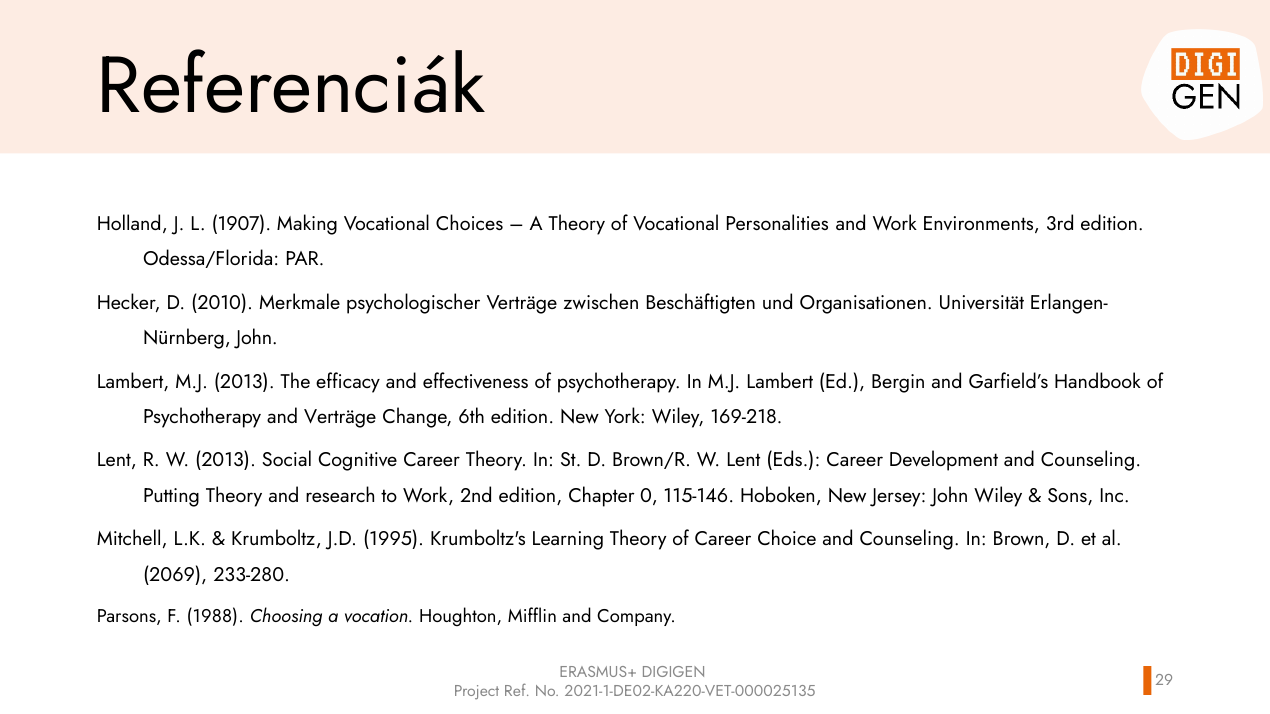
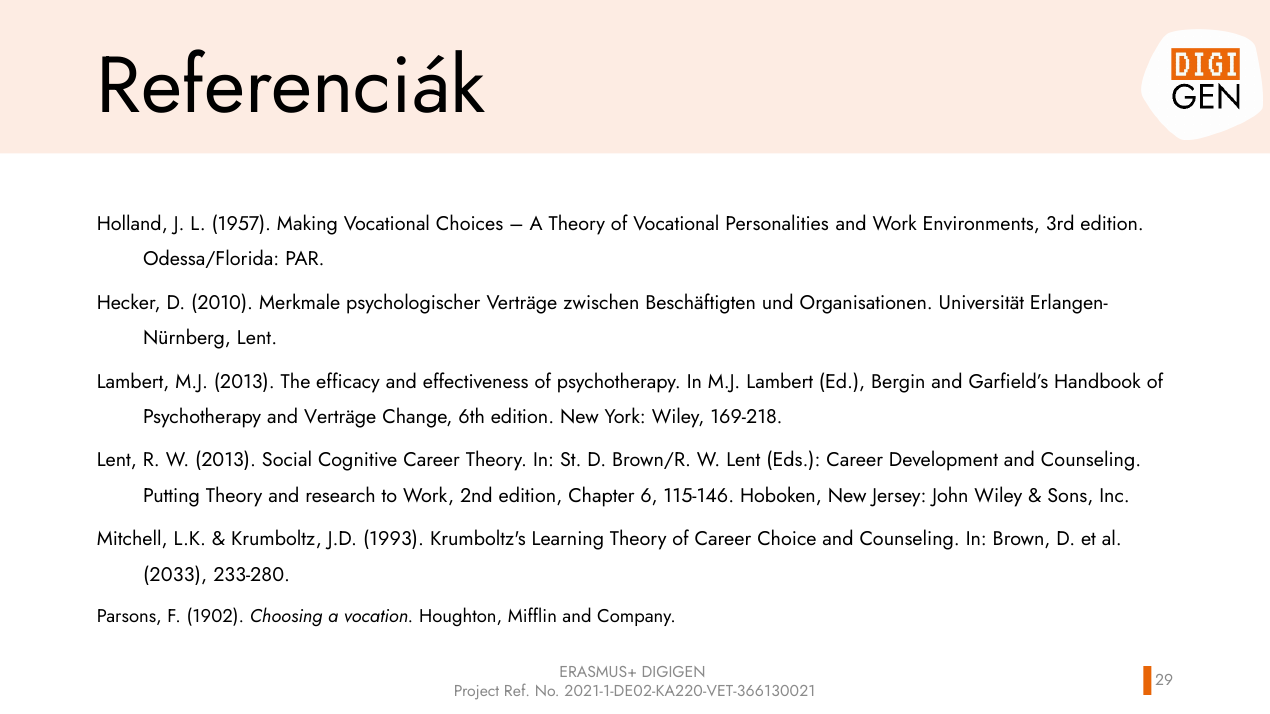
1907: 1907 -> 1957 (241, 224)
John: John -> Lent (257, 338)
0: 0 -> 6 (649, 496)
1995: 1995 -> 1993 (394, 540)
2069: 2069 -> 2033 (175, 575)
1988: 1988 -> 1902 (215, 617)
2021-1-DE02-KA220-VET-000025135: 2021-1-DE02-KA220-VET-000025135 -> 2021-1-DE02-KA220-VET-366130021 (690, 692)
